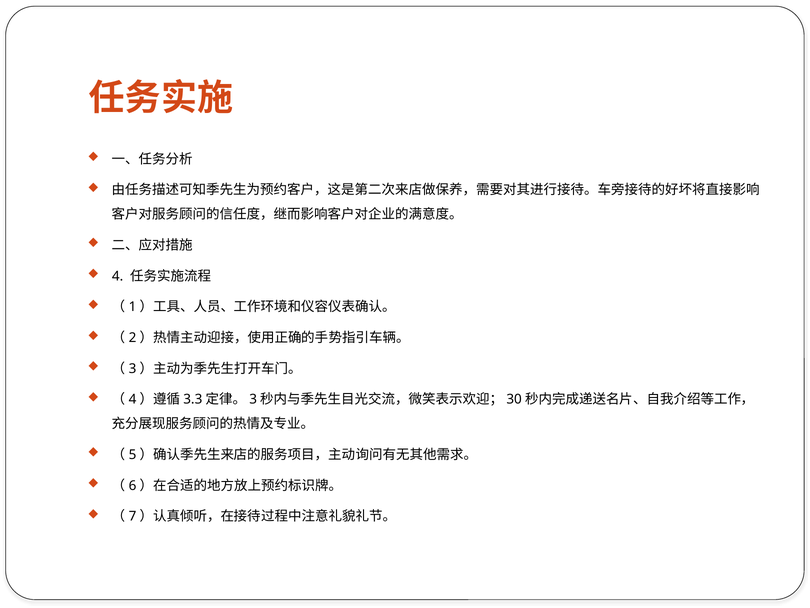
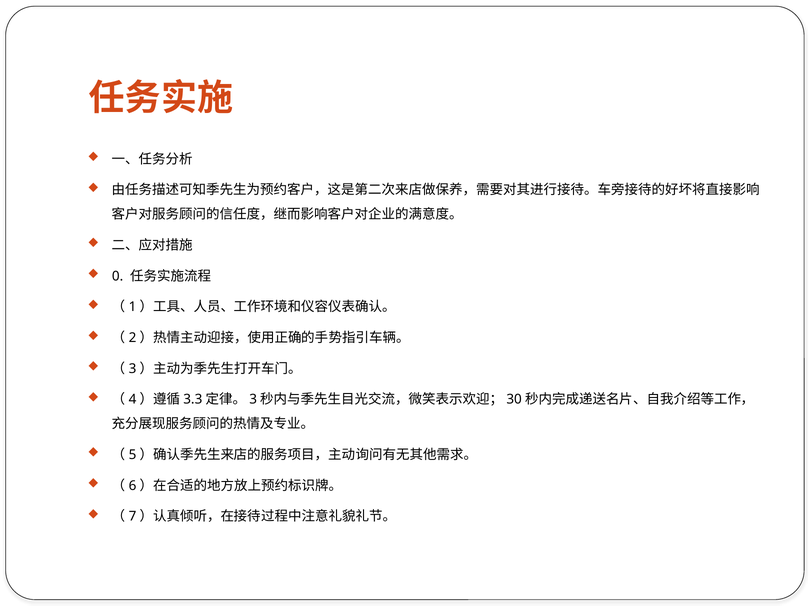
4: 4 -> 0 (118, 276)
